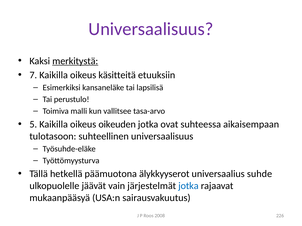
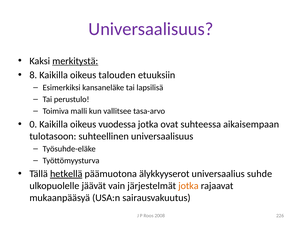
7: 7 -> 8 (33, 75)
käsitteitä: käsitteitä -> talouden (117, 75)
5: 5 -> 0 (33, 125)
oikeuden: oikeuden -> vuodessa (117, 125)
hetkellä underline: none -> present (66, 174)
jotka colour: blue -> orange (188, 186)
